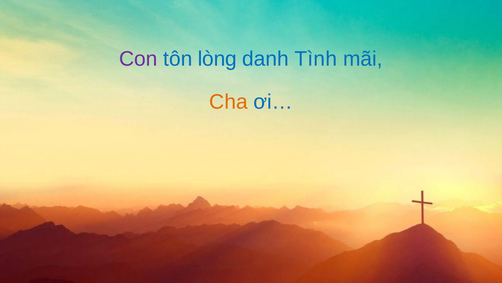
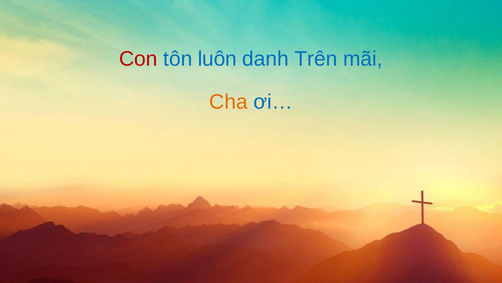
Con colour: purple -> red (138, 59)
lòng: lòng -> luôn (217, 59)
Tình: Tình -> Trên (316, 59)
